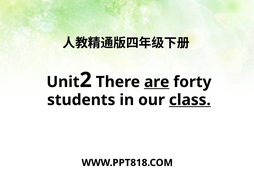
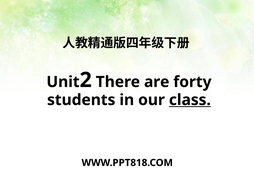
are underline: present -> none (157, 82)
